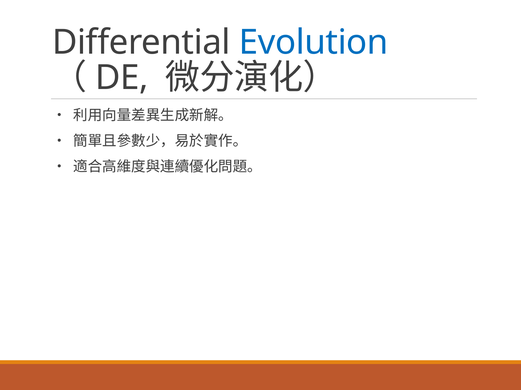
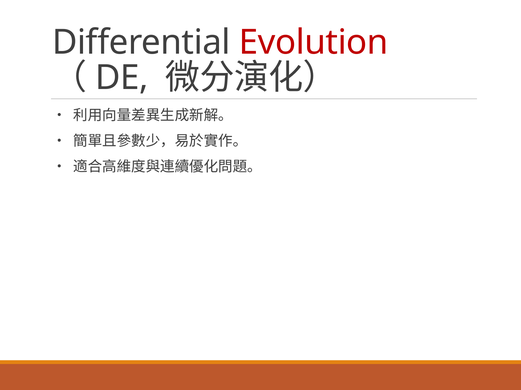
Evolution colour: blue -> red (314, 42)
